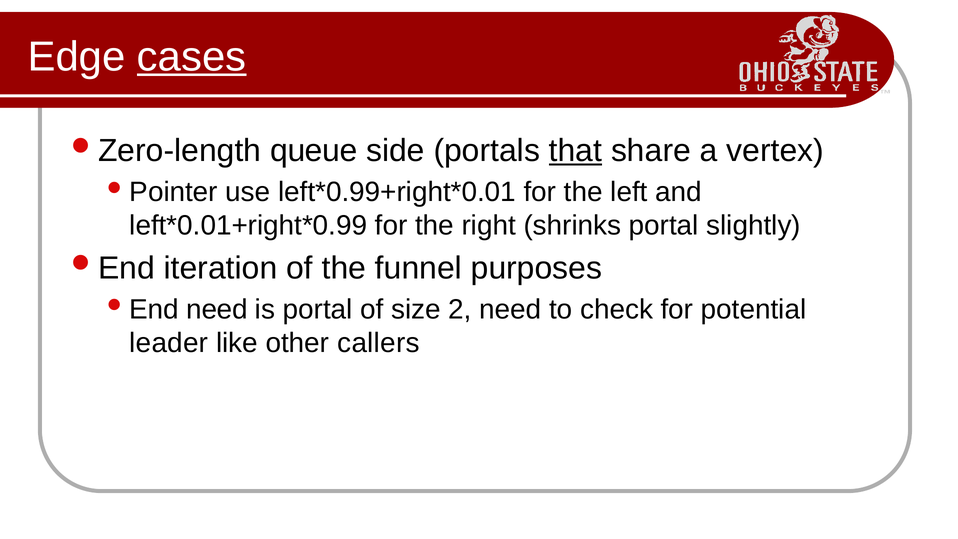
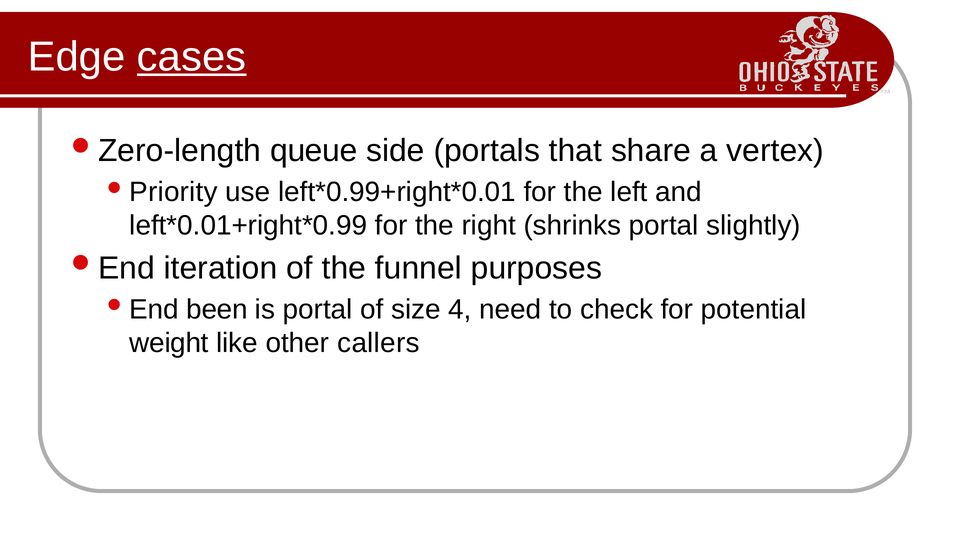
that underline: present -> none (575, 151)
Pointer: Pointer -> Priority (174, 192)
End need: need -> been (217, 309)
2: 2 -> 4 (460, 309)
leader: leader -> weight (169, 343)
